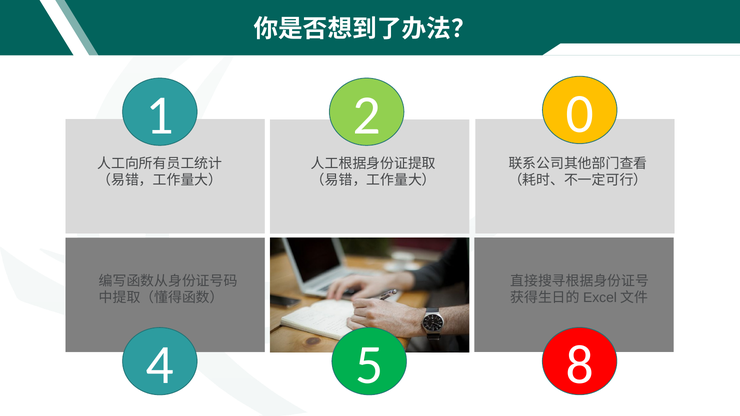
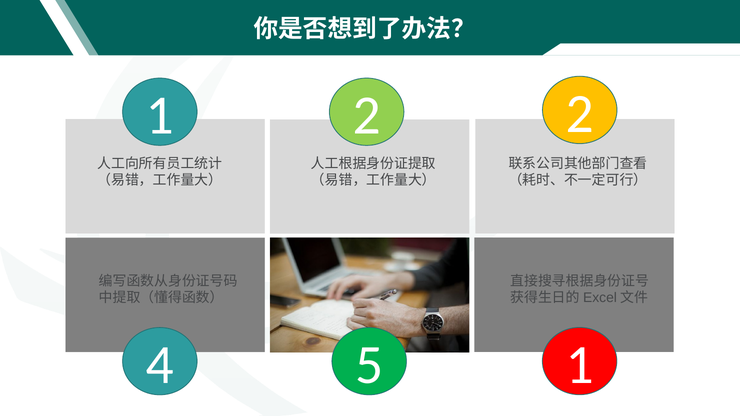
2 0: 0 -> 2 (580, 114)
5 8: 8 -> 1 (580, 365)
